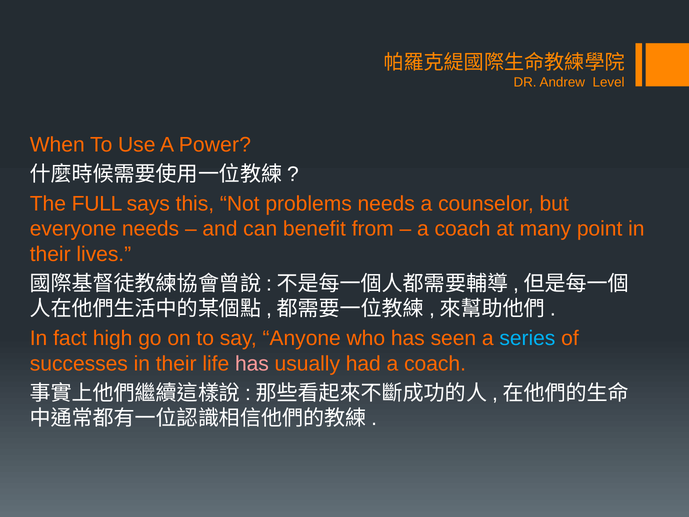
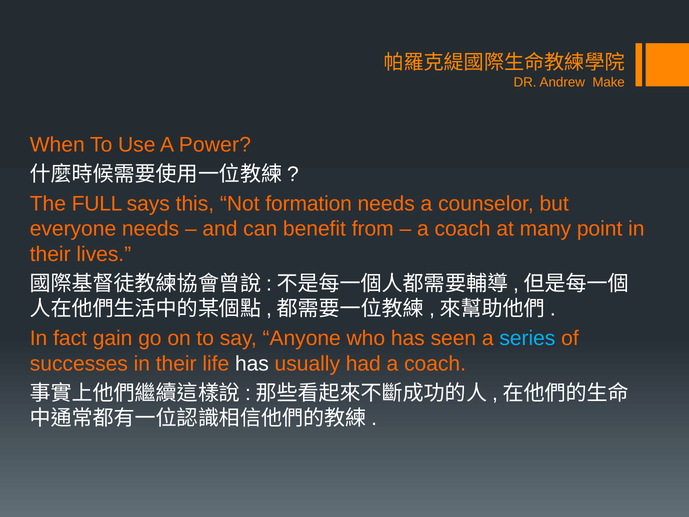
Level: Level -> Make (609, 82)
problems: problems -> formation (309, 204)
high: high -> gain (113, 338)
has colour: pink -> white (252, 363)
